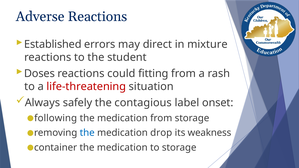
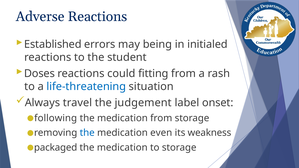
direct: direct -> being (157, 44)
mixture: mixture -> initialed (207, 44)
life-threatening colour: red -> blue (86, 87)
safely: safely -> travel (77, 103)
contagious: contagious -> judgement (143, 103)
drop: drop -> even (161, 133)
container: container -> packaged (56, 148)
